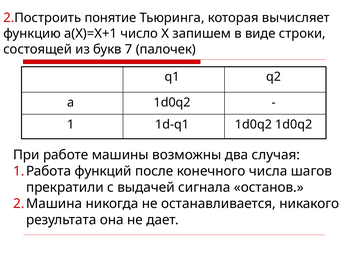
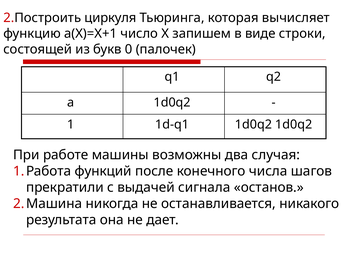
понятие: понятие -> циркуля (110, 18)
7: 7 -> 0 (129, 49)
